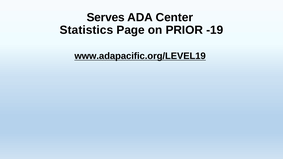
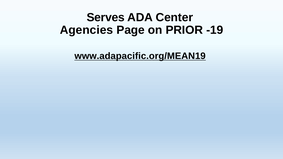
Statistics: Statistics -> Agencies (86, 30)
www.adapacific.org/LEVEL19: www.adapacific.org/LEVEL19 -> www.adapacific.org/MEAN19 (140, 56)
